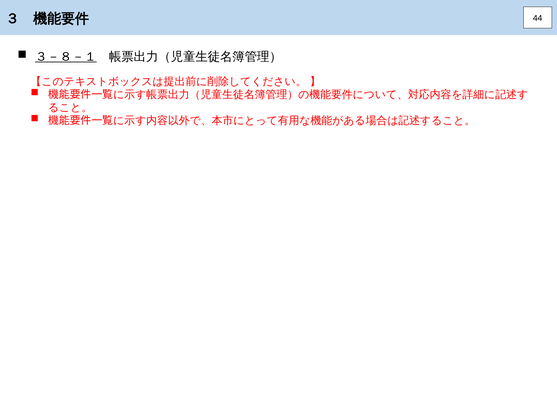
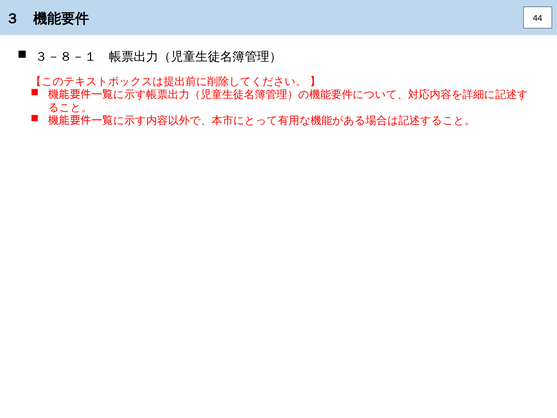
３－８－１ underline: present -> none (66, 57)
